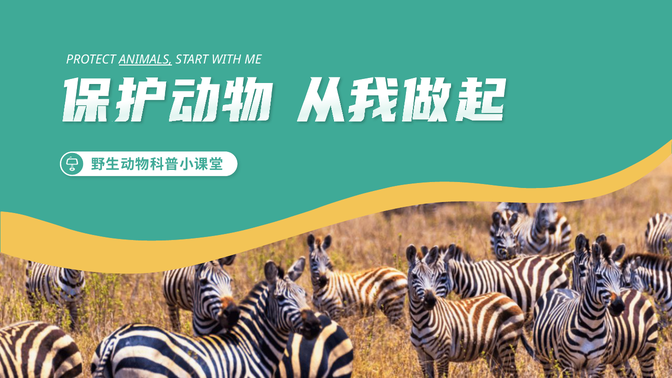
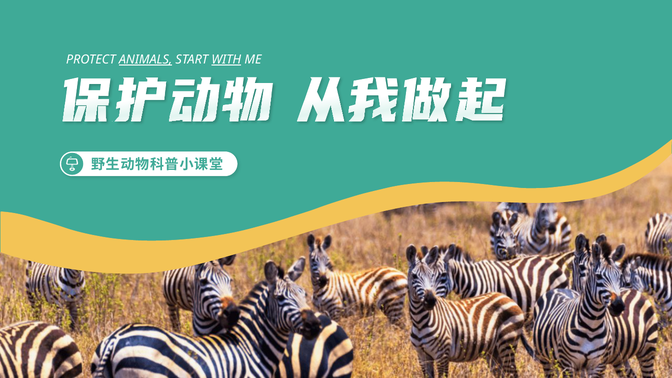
WITH underline: none -> present (226, 60)
